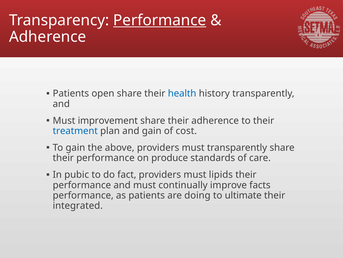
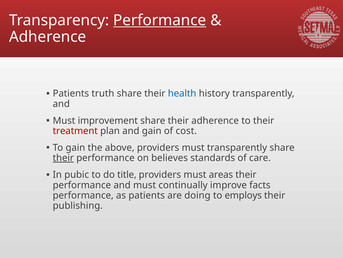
open: open -> truth (103, 93)
treatment colour: blue -> red (75, 131)
their underline: none -> present (63, 158)
produce: produce -> believes (170, 158)
fact: fact -> title (127, 174)
lipids: lipids -> areas (221, 174)
ultimate: ultimate -> employs (243, 195)
integrated: integrated -> publishing (78, 205)
